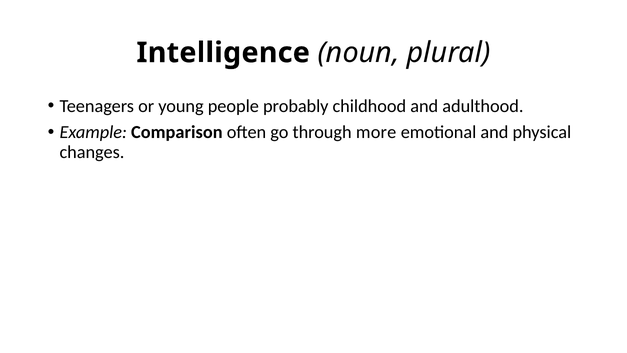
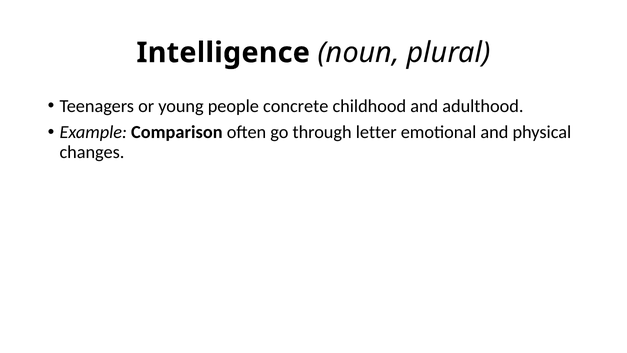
probably: probably -> concrete (296, 106)
more: more -> letter (376, 132)
